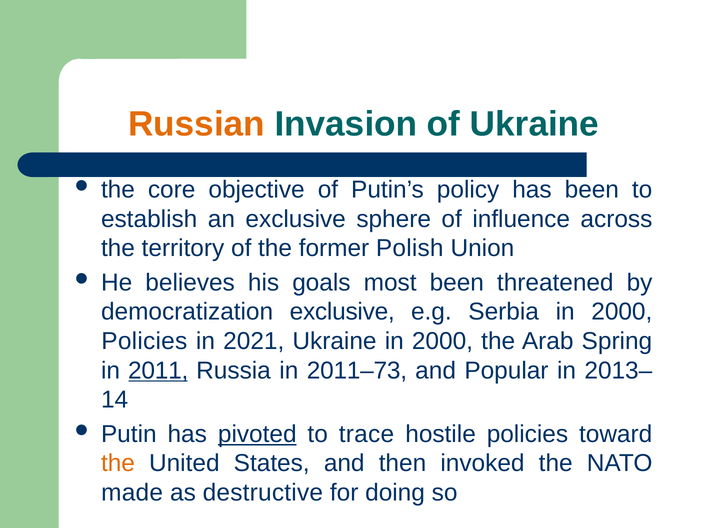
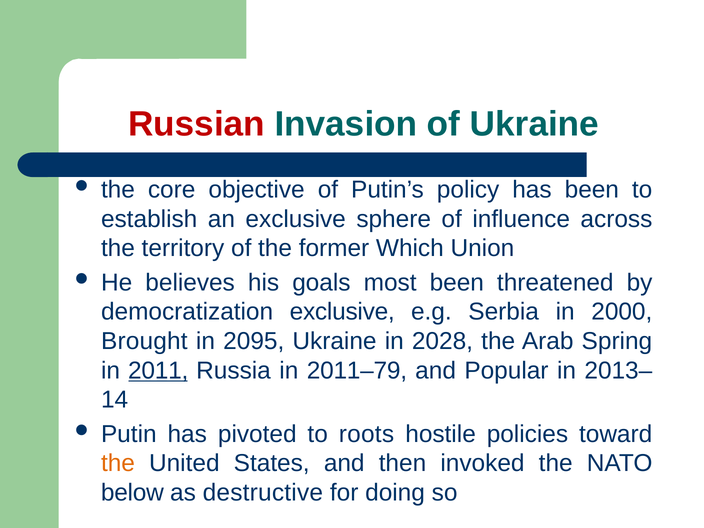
Russian colour: orange -> red (196, 124)
Polish: Polish -> Which (410, 248)
Policies: Policies -> Brought (144, 341)
2021: 2021 -> 2095 (254, 341)
Ukraine in 2000: 2000 -> 2028 (442, 341)
2011–73: 2011–73 -> 2011–79 (357, 370)
pivoted underline: present -> none (257, 434)
trace: trace -> roots (366, 434)
made: made -> below (132, 493)
